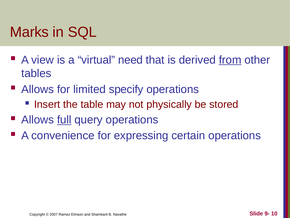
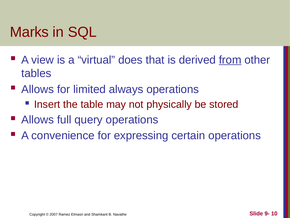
need: need -> does (130, 60)
specify: specify -> always (126, 89)
full underline: present -> none (64, 120)
